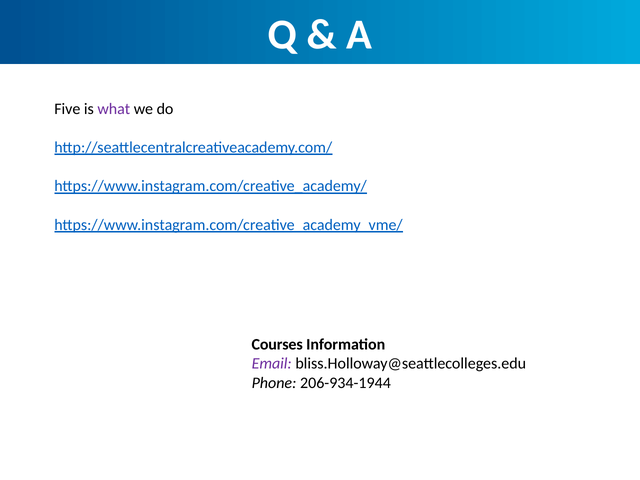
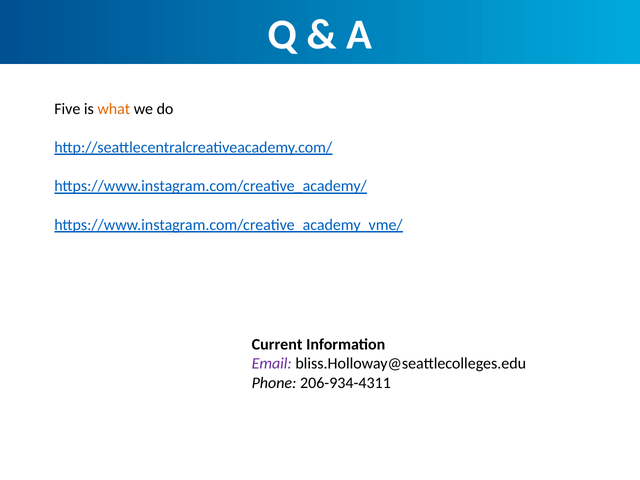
what colour: purple -> orange (114, 109)
Courses: Courses -> Current (277, 345)
206-934-1944: 206-934-1944 -> 206-934-4311 (345, 383)
